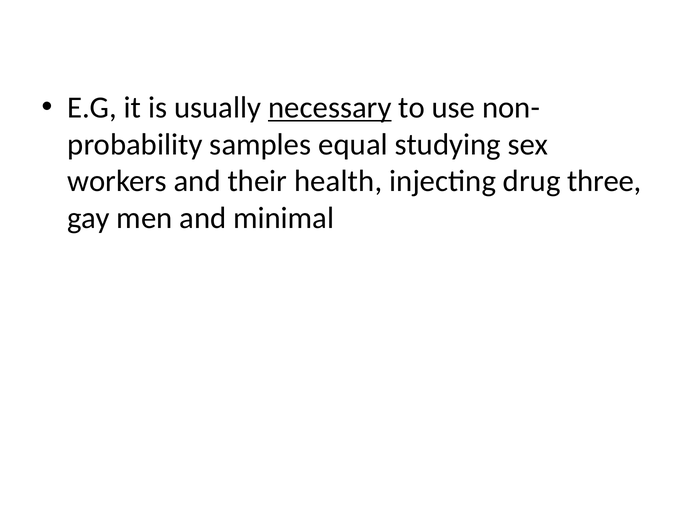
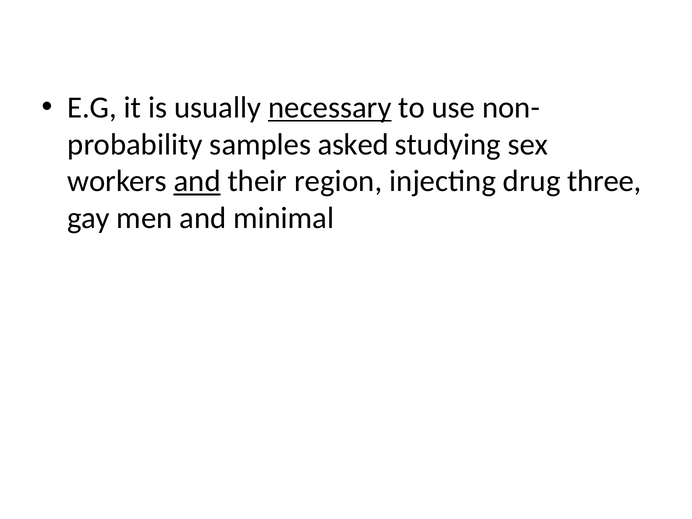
equal: equal -> asked (353, 144)
and underline: none -> present (197, 181)
health: health -> region (338, 181)
